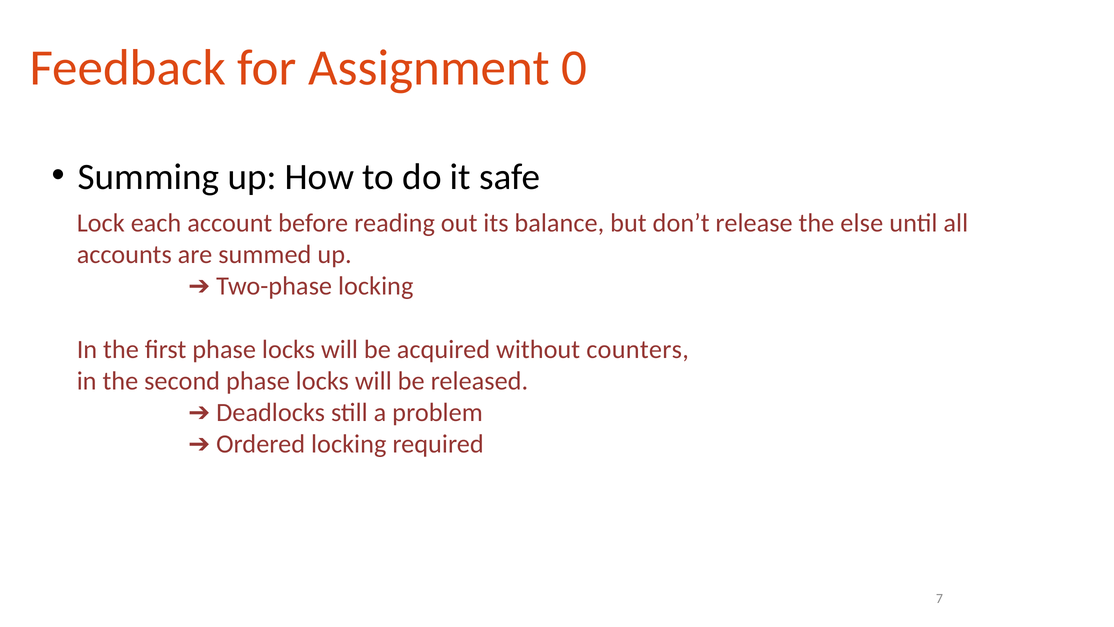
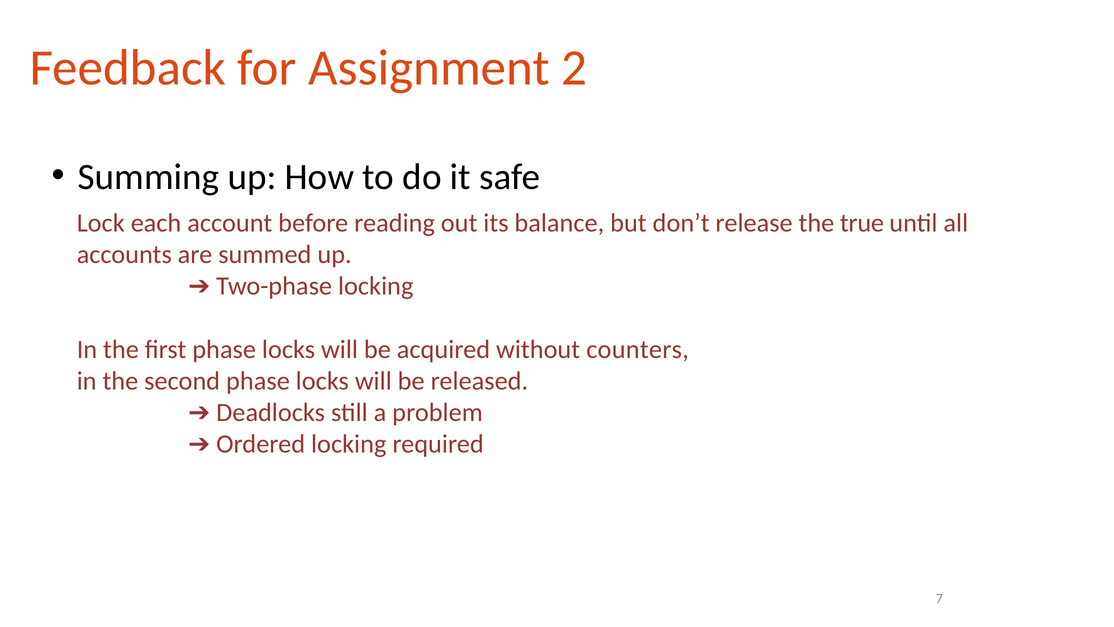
0: 0 -> 2 (574, 68)
else: else -> true (862, 223)
